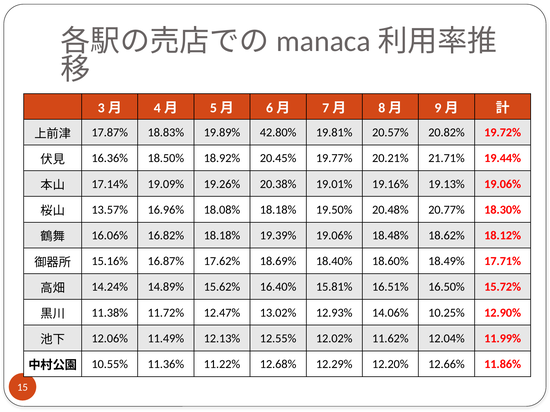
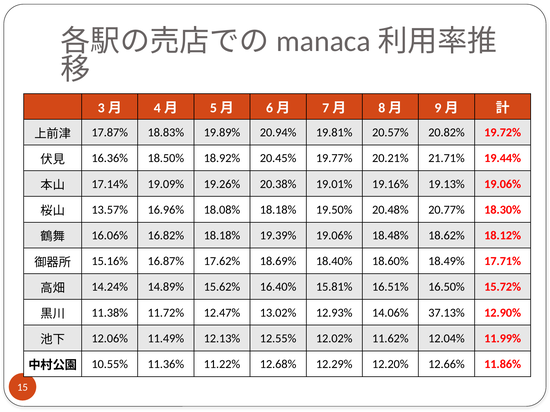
42.80%: 42.80% -> 20.94% (278, 133)
10.25%: 10.25% -> 37.13% (446, 313)
